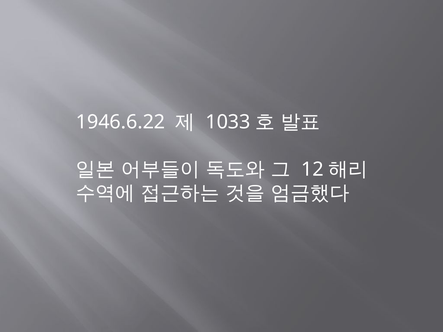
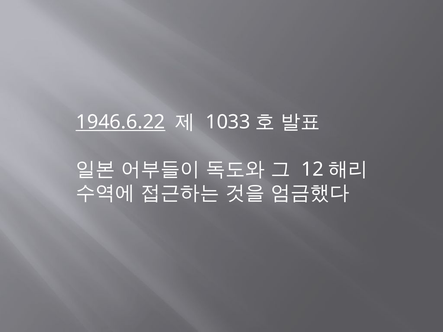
1946.6.22 underline: none -> present (121, 122)
